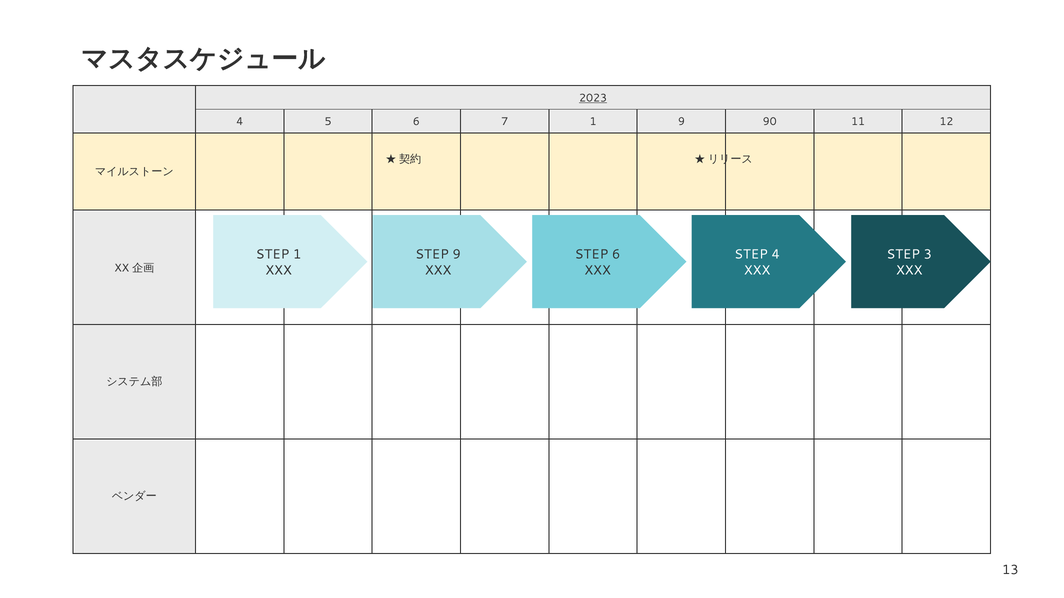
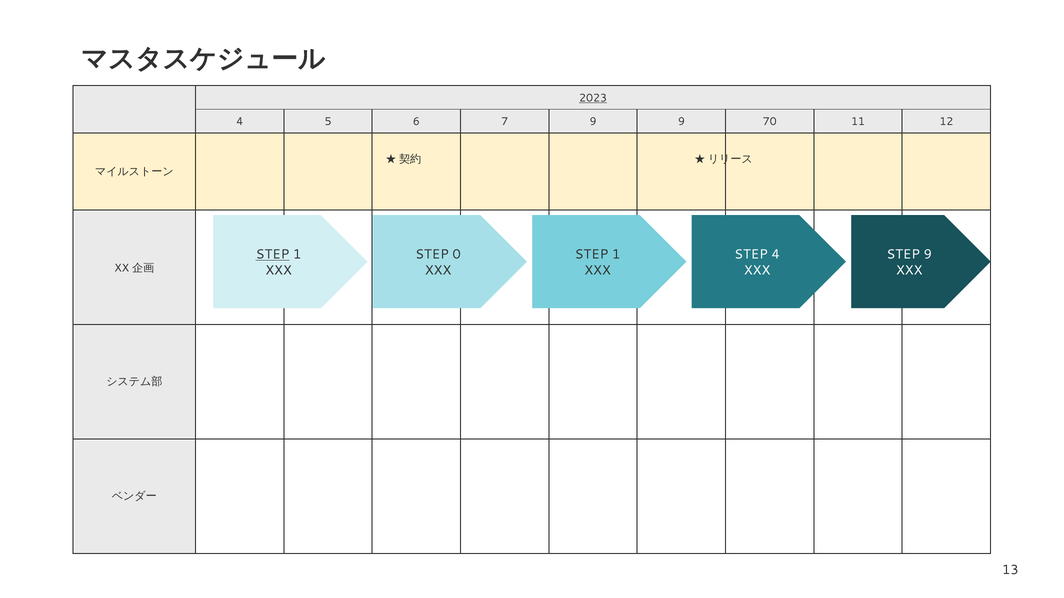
7 1: 1 -> 9 (593, 122)
90: 90 -> 70 (770, 122)
STEP underline: none -> present (273, 255)
STEP 9: 9 -> 0 (457, 255)
6: 6 -> 1 (616, 255)
STEP 3: 3 -> 9 (928, 255)
